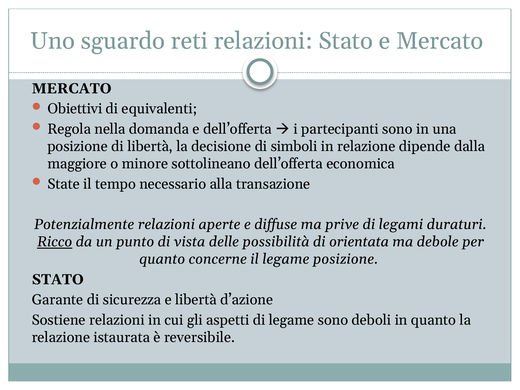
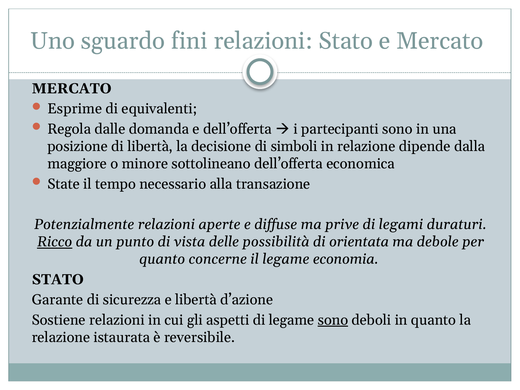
reti: reti -> fini (189, 41)
Obiettivi: Obiettivi -> Esprime (75, 109)
nella: nella -> dalle (110, 129)
legame posizione: posizione -> economia (346, 259)
sono underline: none -> present (333, 320)
